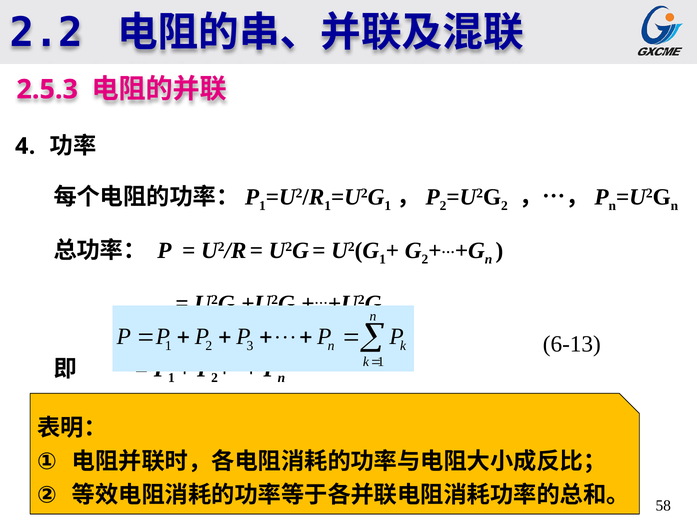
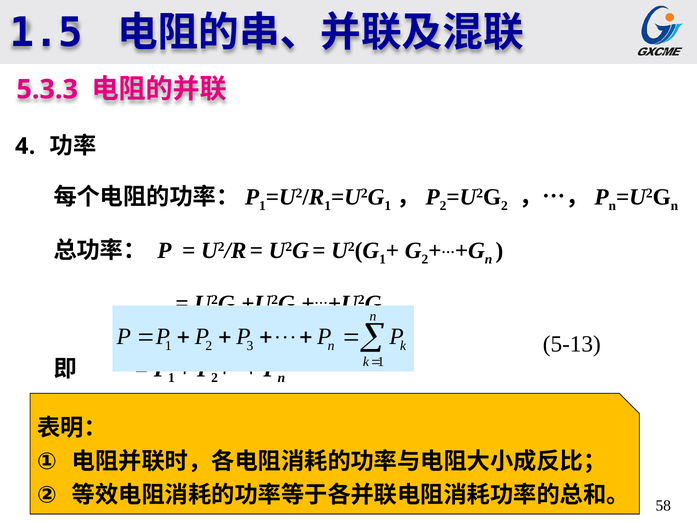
2.2: 2.2 -> 1.5 (46, 33)
2.5.3: 2.5.3 -> 5.3.3 (47, 89)
6-13: 6-13 -> 5-13 (572, 344)
